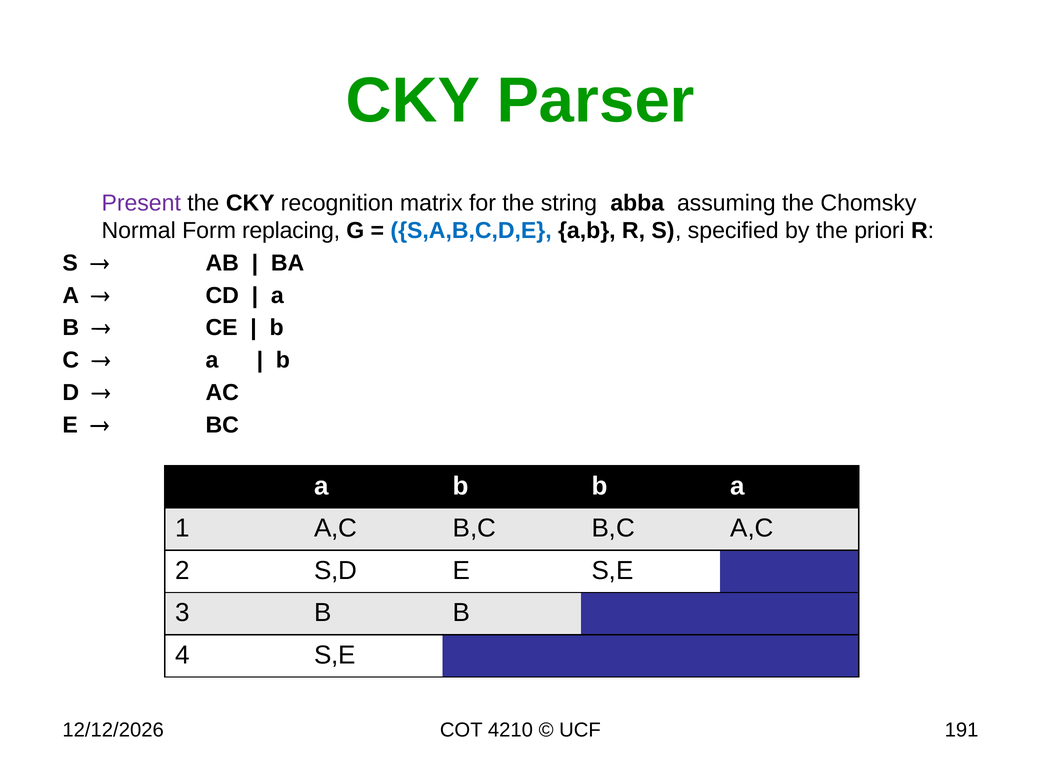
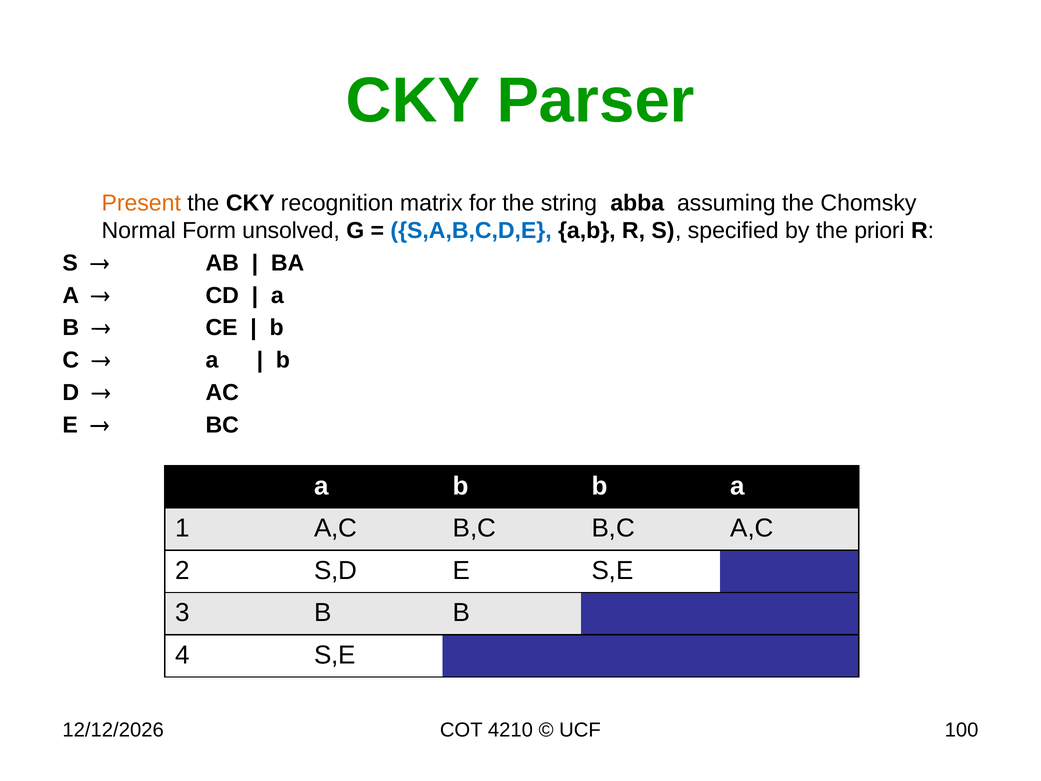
Present colour: purple -> orange (141, 203)
replacing: replacing -> unsolved (291, 231)
191: 191 -> 100 (962, 730)
